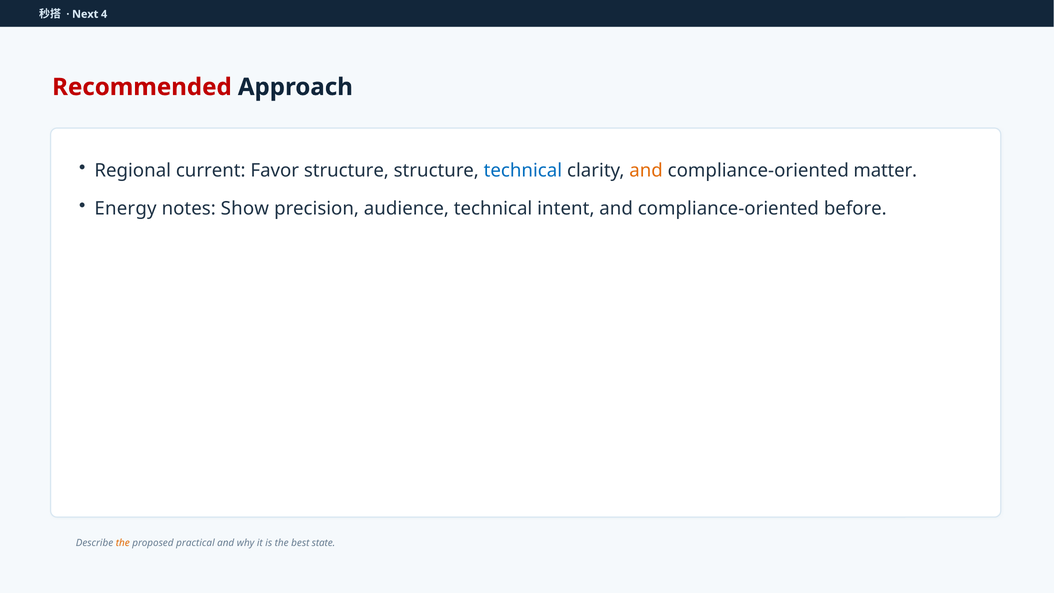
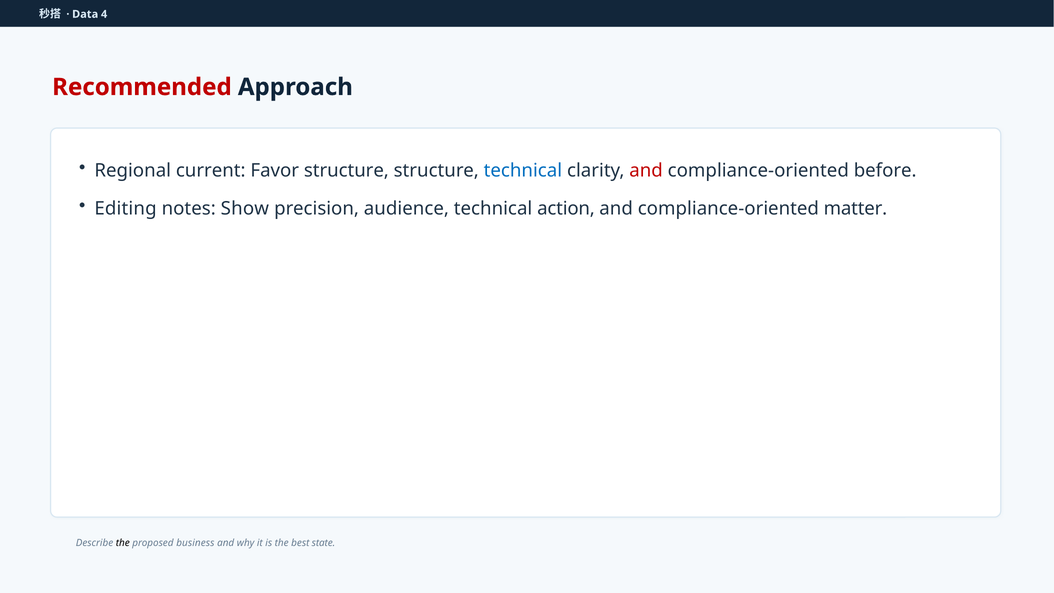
Next: Next -> Data (85, 14)
and colour: orange -> red (646, 171)
matter: matter -> before (885, 171)
Energy: Energy -> Editing (126, 208)
intent: intent -> action (566, 208)
before: before -> matter (855, 208)
the colour: orange -> black (123, 543)
practical: practical -> business (195, 543)
